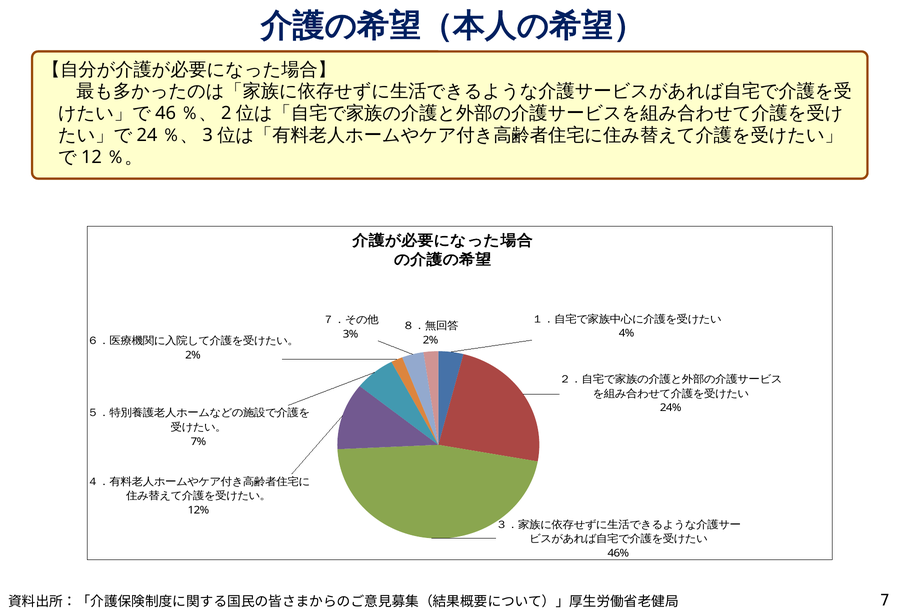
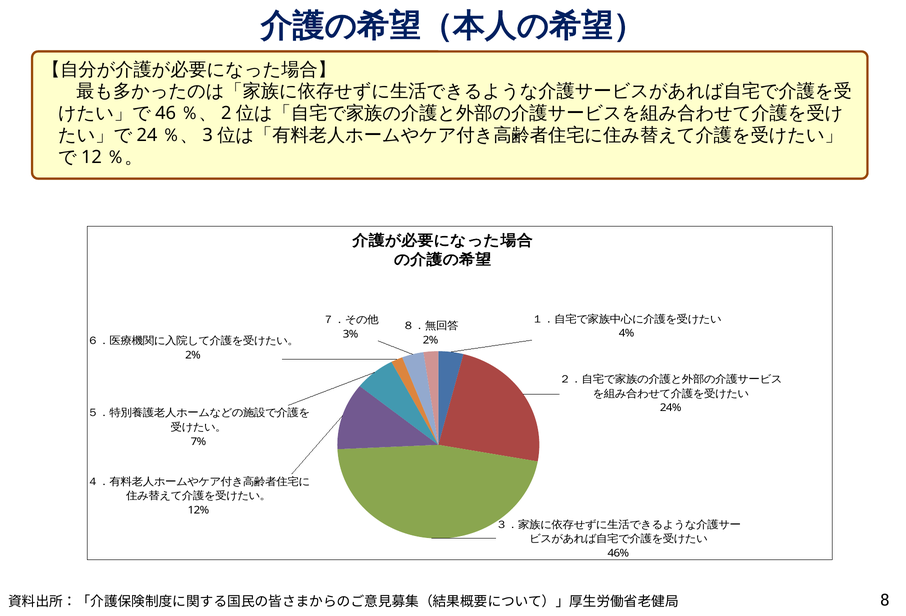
7: 7 -> 8 (885, 601)
